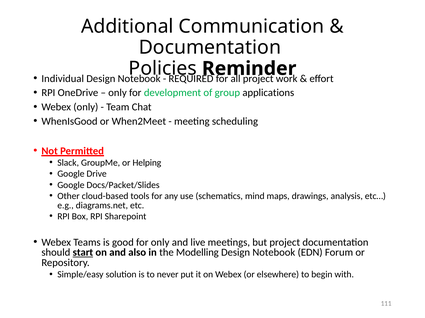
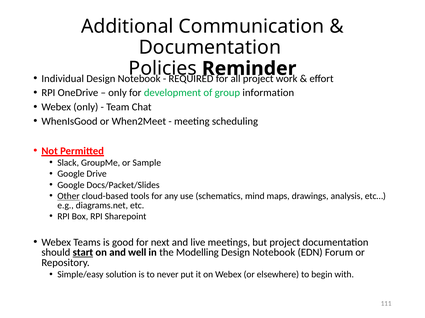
applications: applications -> information (268, 93)
Helping: Helping -> Sample (147, 163)
Other underline: none -> present (69, 197)
for only: only -> next (160, 243)
also: also -> well (137, 253)
